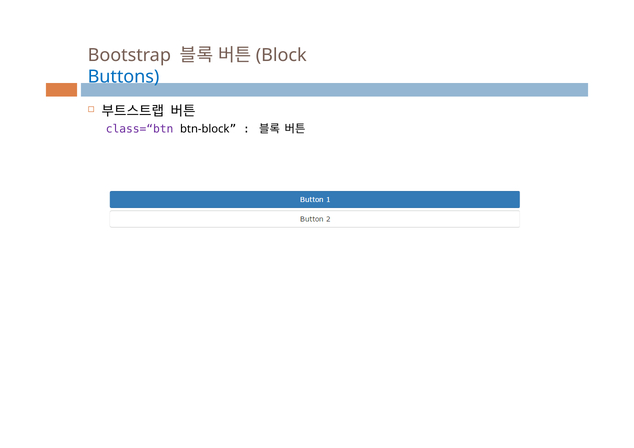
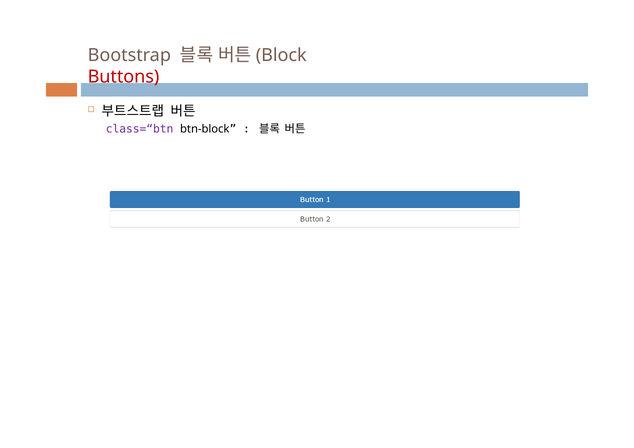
Buttons colour: blue -> red (123, 77)
